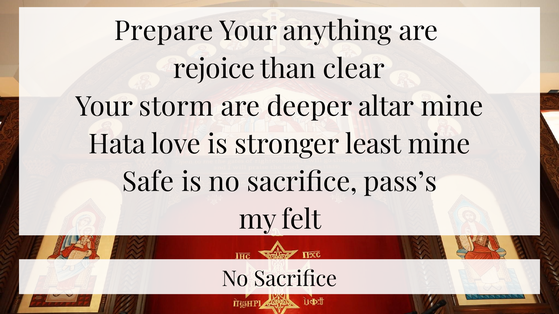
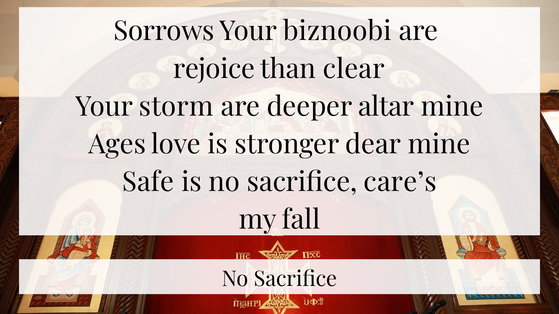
Prepare: Prepare -> Sorrows (164, 31)
anything: anything -> biznoobi (337, 31)
Hata: Hata -> Ages (117, 145)
least: least -> dear (373, 145)
pass’s: pass’s -> care’s (400, 182)
felt: felt -> fall (301, 220)
